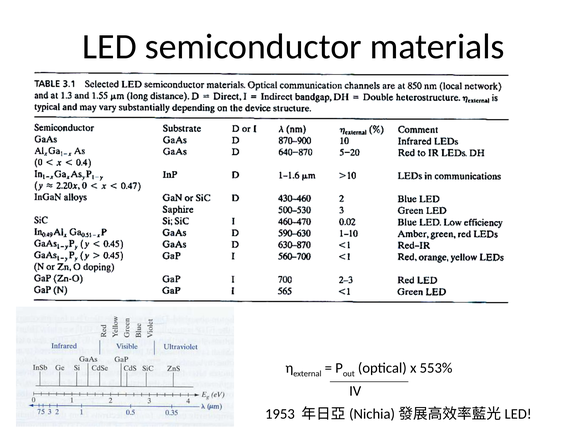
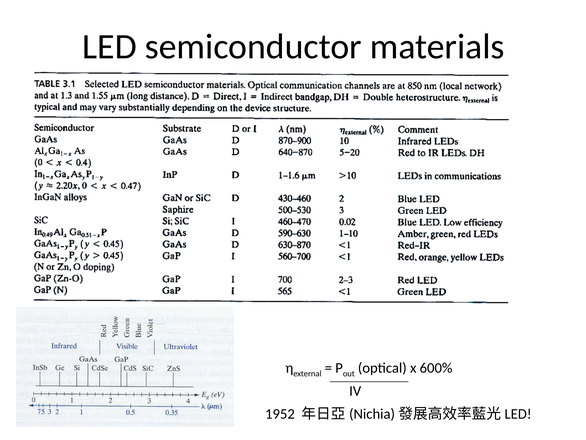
553%: 553% -> 600% (436, 368)
1953: 1953 -> 1952 (280, 414)
